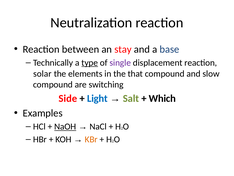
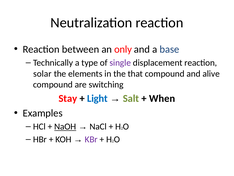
stay: stay -> only (123, 49)
type underline: present -> none (90, 63)
slow: slow -> alive (211, 73)
Side: Side -> Stay (68, 98)
Which: Which -> When (162, 98)
KBr colour: orange -> purple (91, 139)
